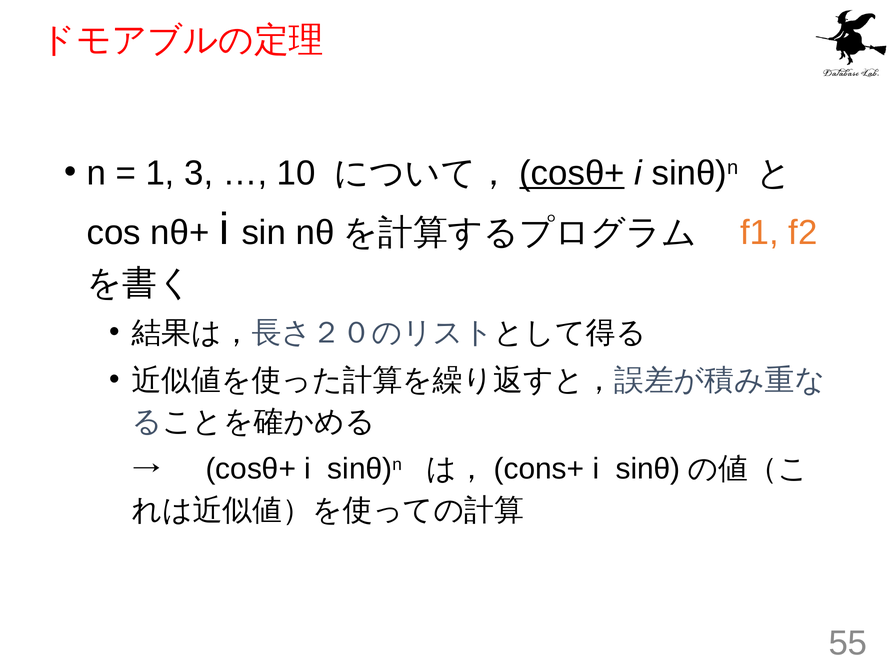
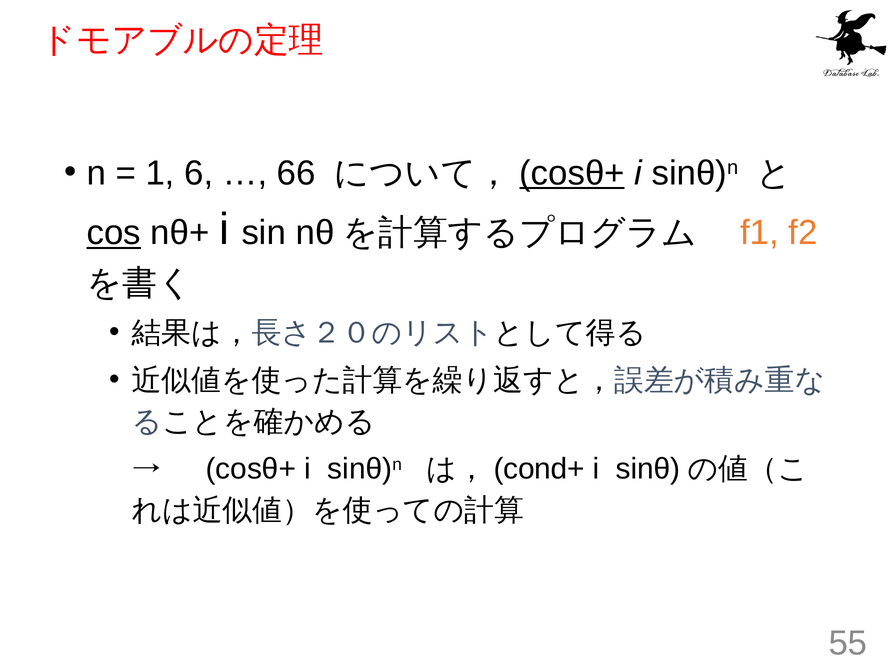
3: 3 -> 6 (199, 173)
10: 10 -> 66 (296, 173)
cos underline: none -> present (114, 233)
cons+: cons+ -> cond+ (539, 469)
